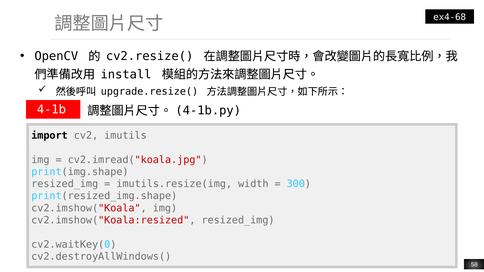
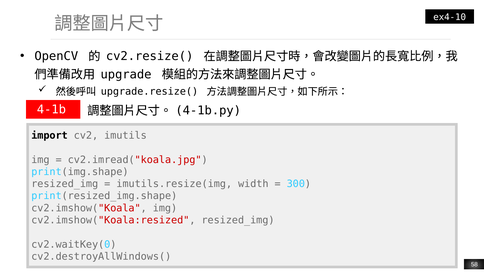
ex4-68: ex4-68 -> ex4-10 (450, 17)
install: install -> upgrade (126, 75)
